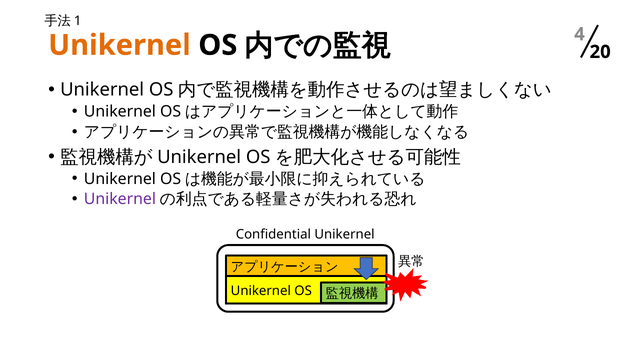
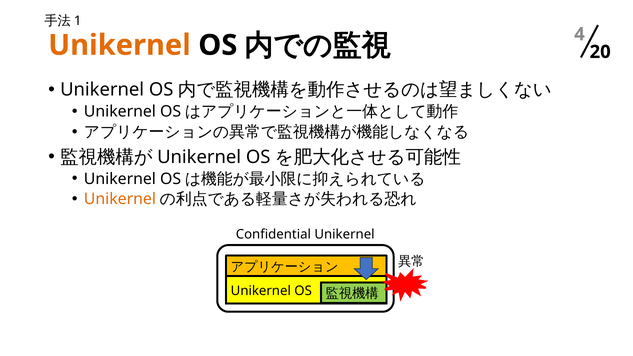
Unikernel colour: purple -> orange (120, 199)
